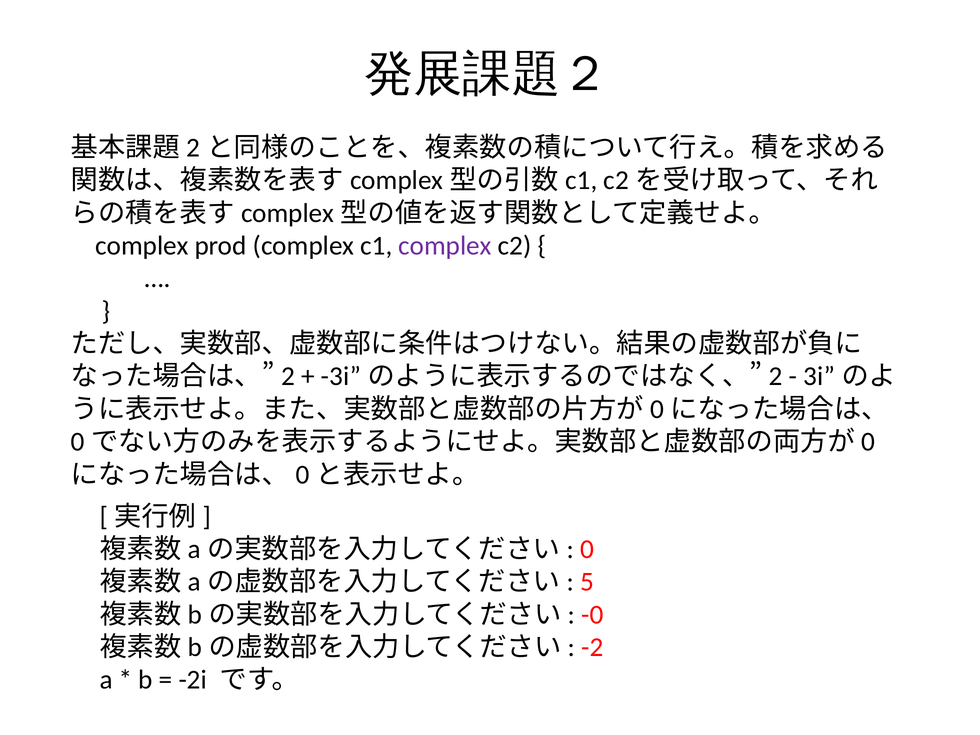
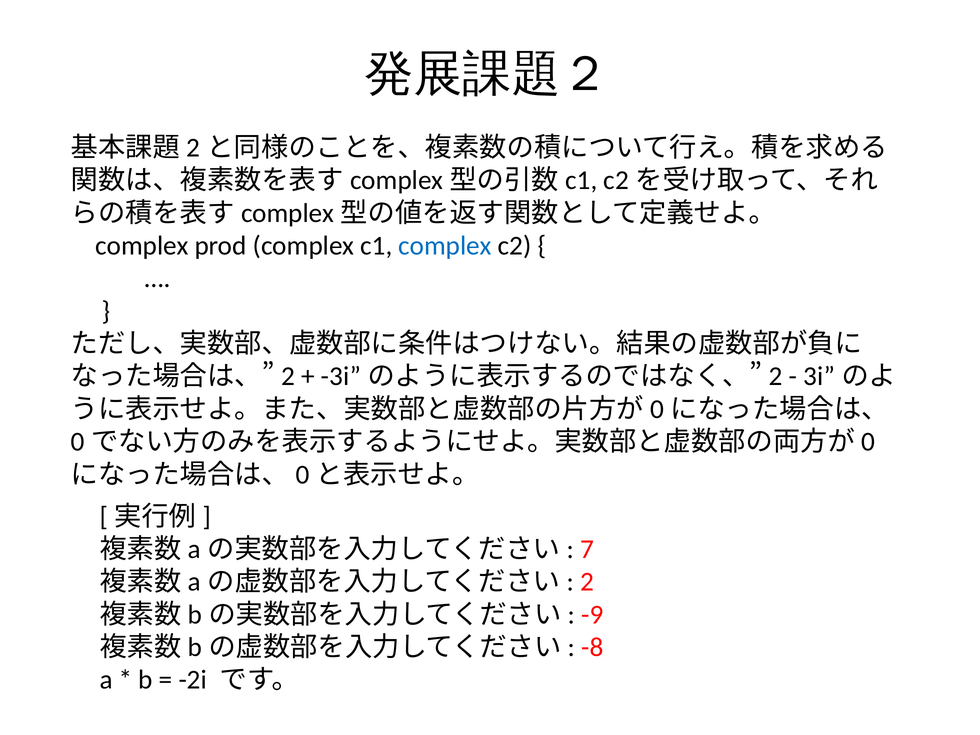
complex colour: purple -> blue (445, 246)
0: 0 -> 7 (587, 549)
5: 5 -> 2 (587, 582)
-0: -0 -> -9 (592, 615)
-2: -2 -> -8 (592, 647)
